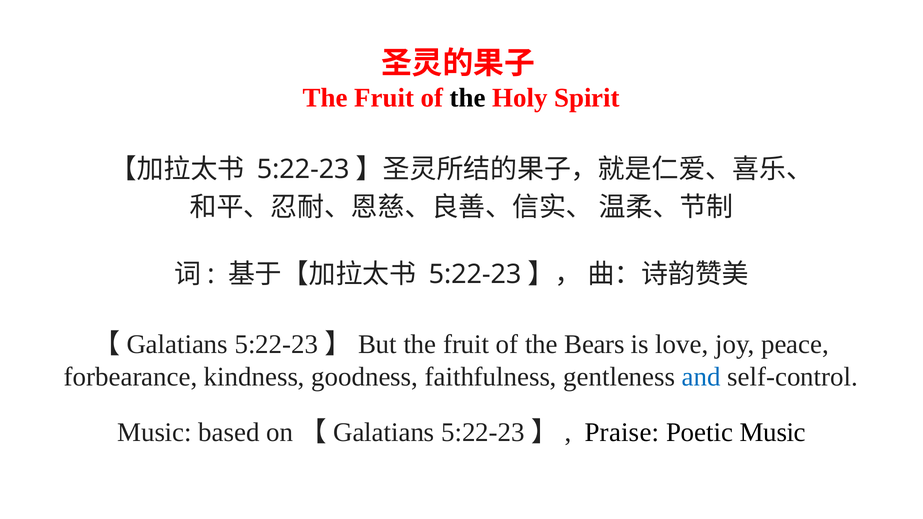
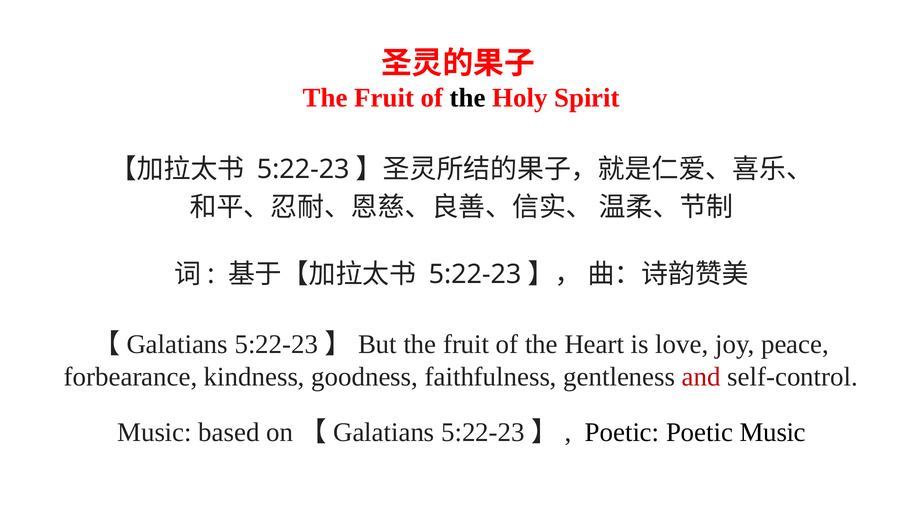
Bears: Bears -> Heart (594, 345)
and colour: blue -> red (701, 377)
Praise: Praise -> Poetic (622, 432)
